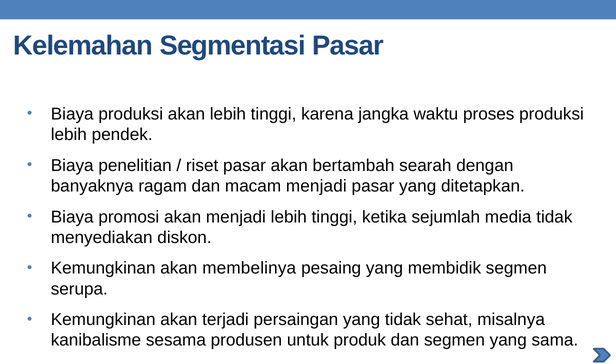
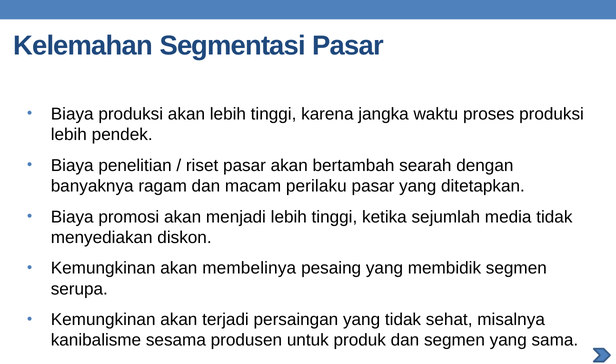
macam menjadi: menjadi -> perilaku (316, 186)
